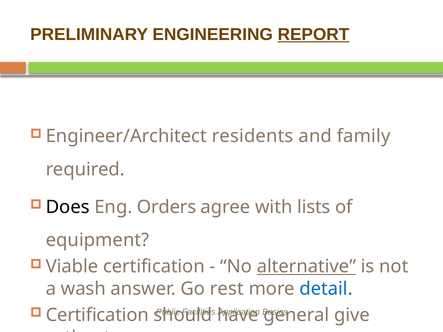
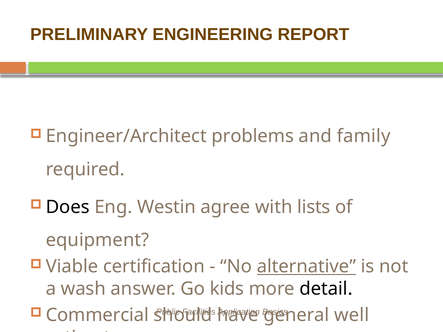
REPORT underline: present -> none (313, 34)
residents: residents -> problems (253, 136)
Orders: Orders -> Westin (166, 207)
rest: rest -> kids (227, 289)
detail colour: blue -> black (326, 289)
Certification: Certification -> Commercial (97, 315)
give: give -> well (352, 315)
